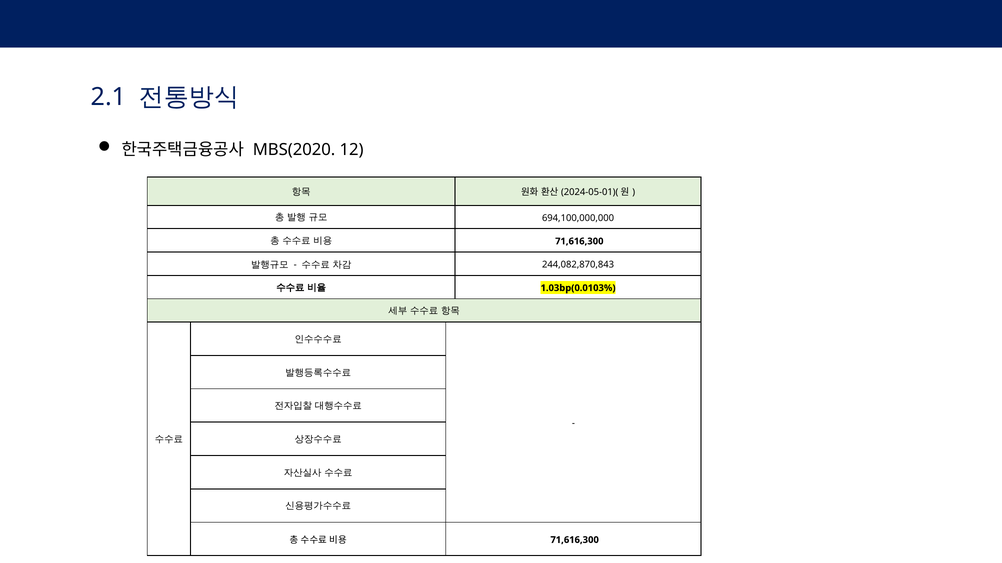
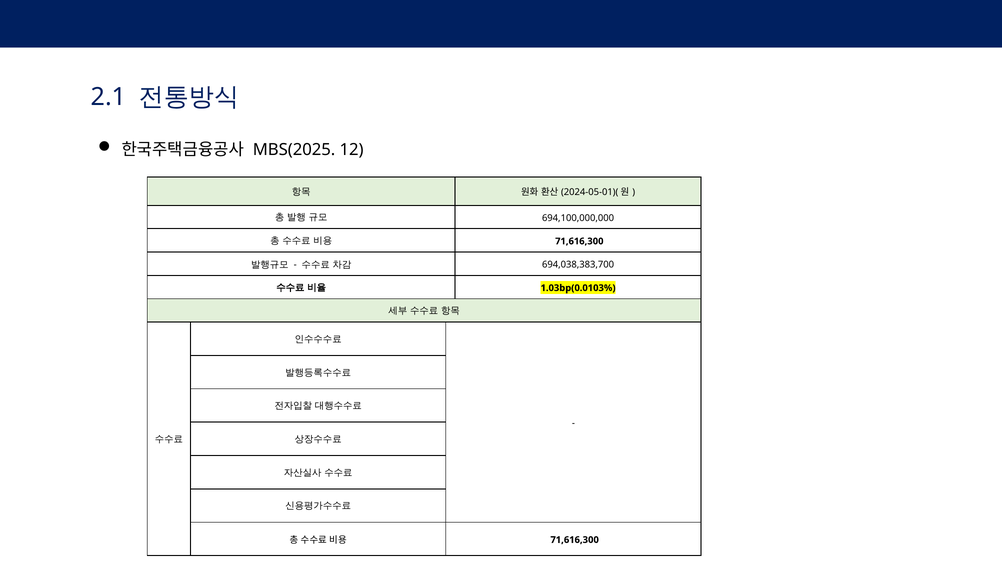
MBS(2020: MBS(2020 -> MBS(2025 (294, 150)
244,082,870,843: 244,082,870,843 -> 694,038,383,700 (578, 265)
